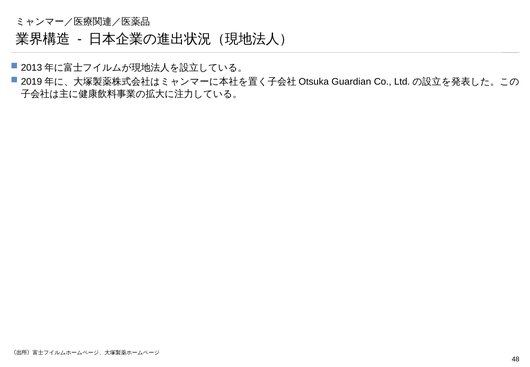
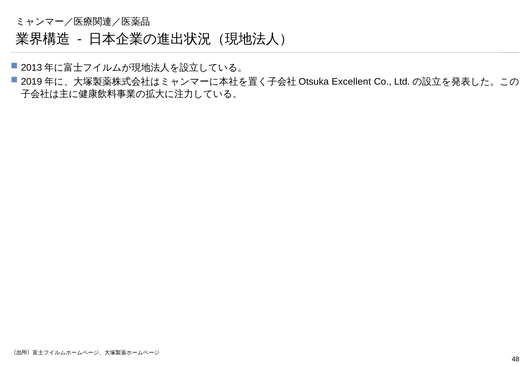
Guardian: Guardian -> Excellent (351, 82)
